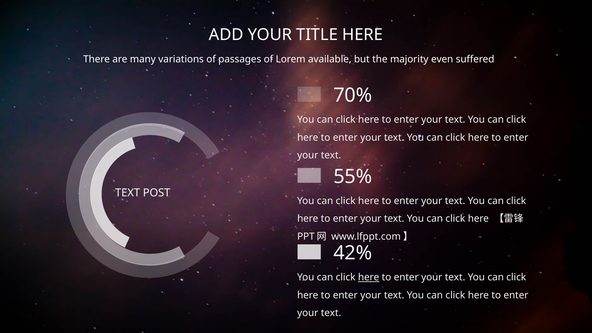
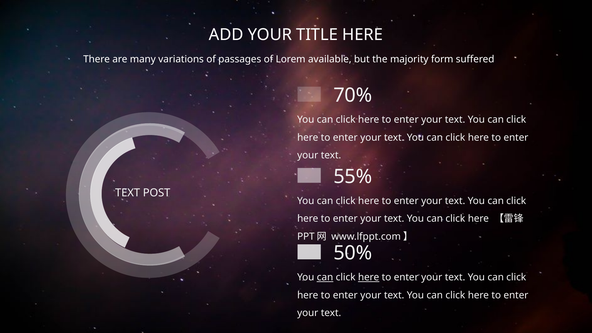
even: even -> form (442, 59)
42%: 42% -> 50% (353, 253)
can underline: none -> present (325, 277)
